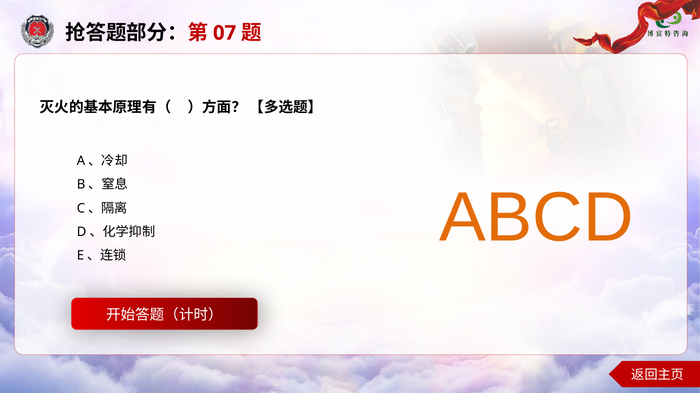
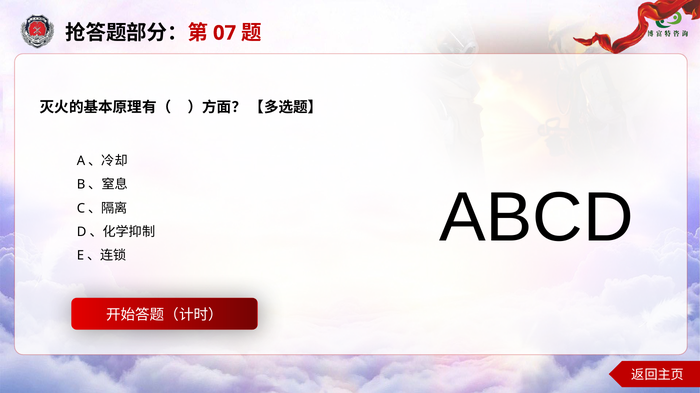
ABCD colour: orange -> black (536, 218)
